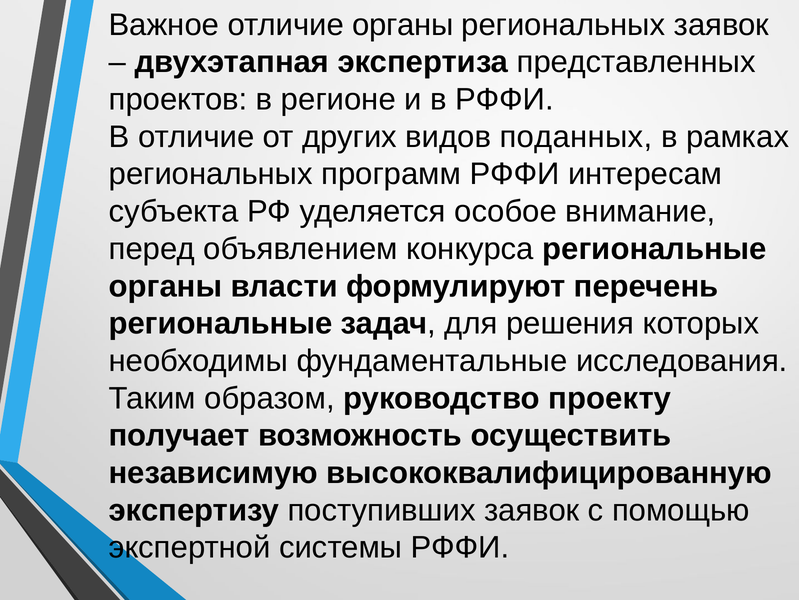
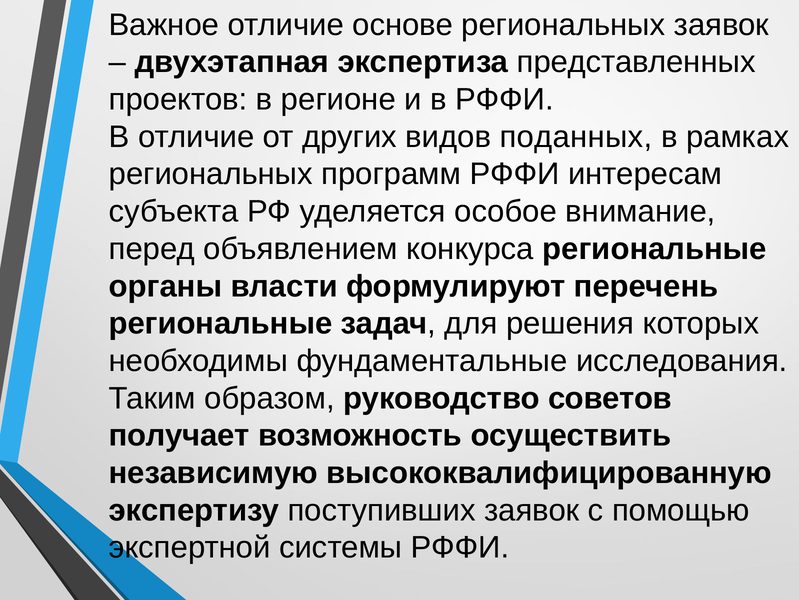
отличие органы: органы -> основе (403, 25)
проекту: проекту -> советов (610, 398)
